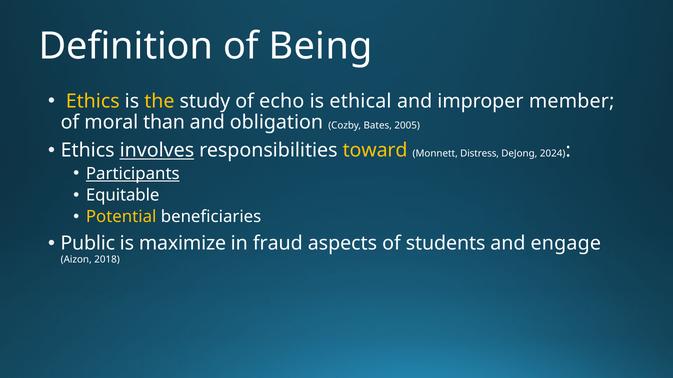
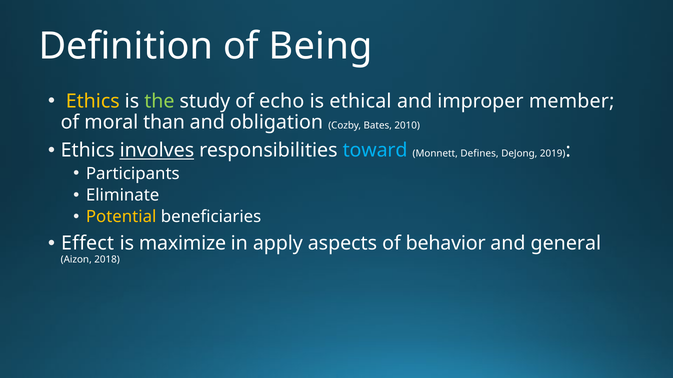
the colour: yellow -> light green (159, 101)
2005: 2005 -> 2010 (407, 126)
toward colour: yellow -> light blue (375, 151)
Distress: Distress -> Defines (479, 154)
2024: 2024 -> 2019 (553, 154)
Participants underline: present -> none (133, 174)
Equitable: Equitable -> Eliminate (123, 196)
Public: Public -> Effect (88, 244)
fraud: fraud -> apply (278, 244)
students: students -> behavior (446, 244)
engage: engage -> general (566, 244)
